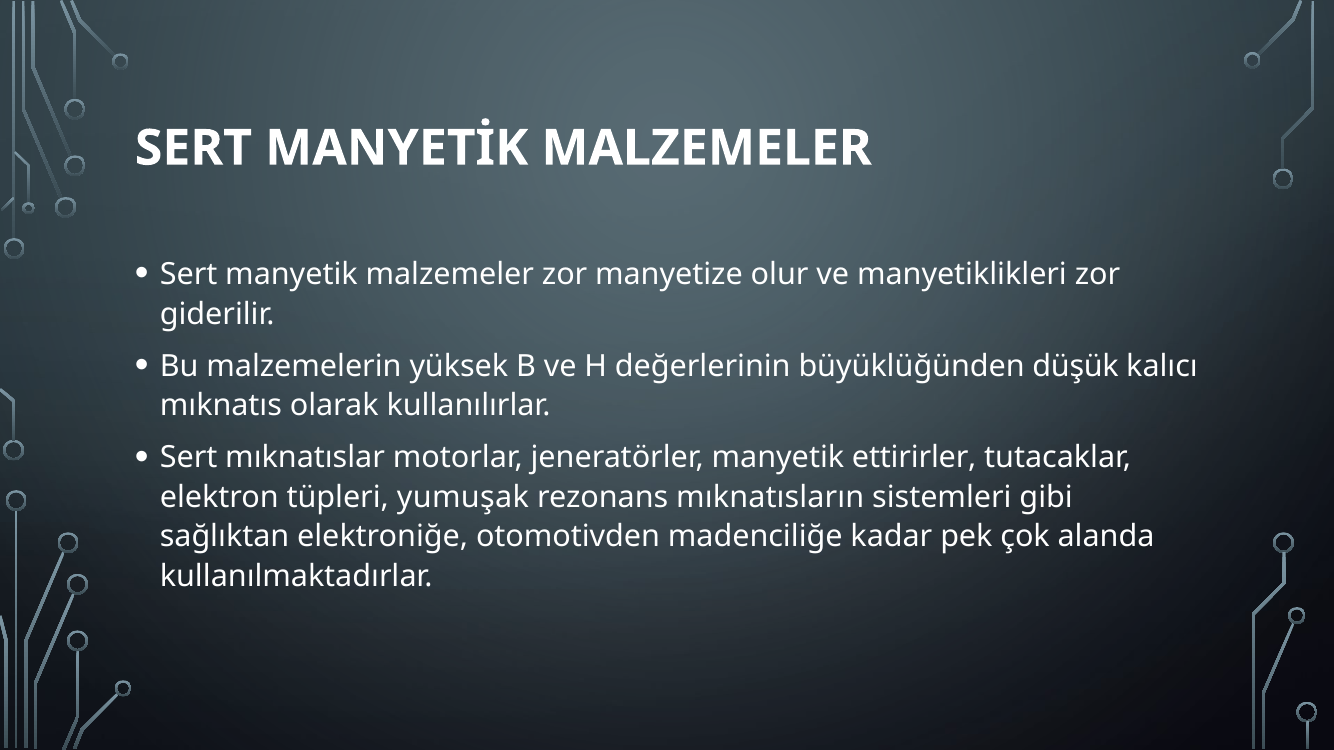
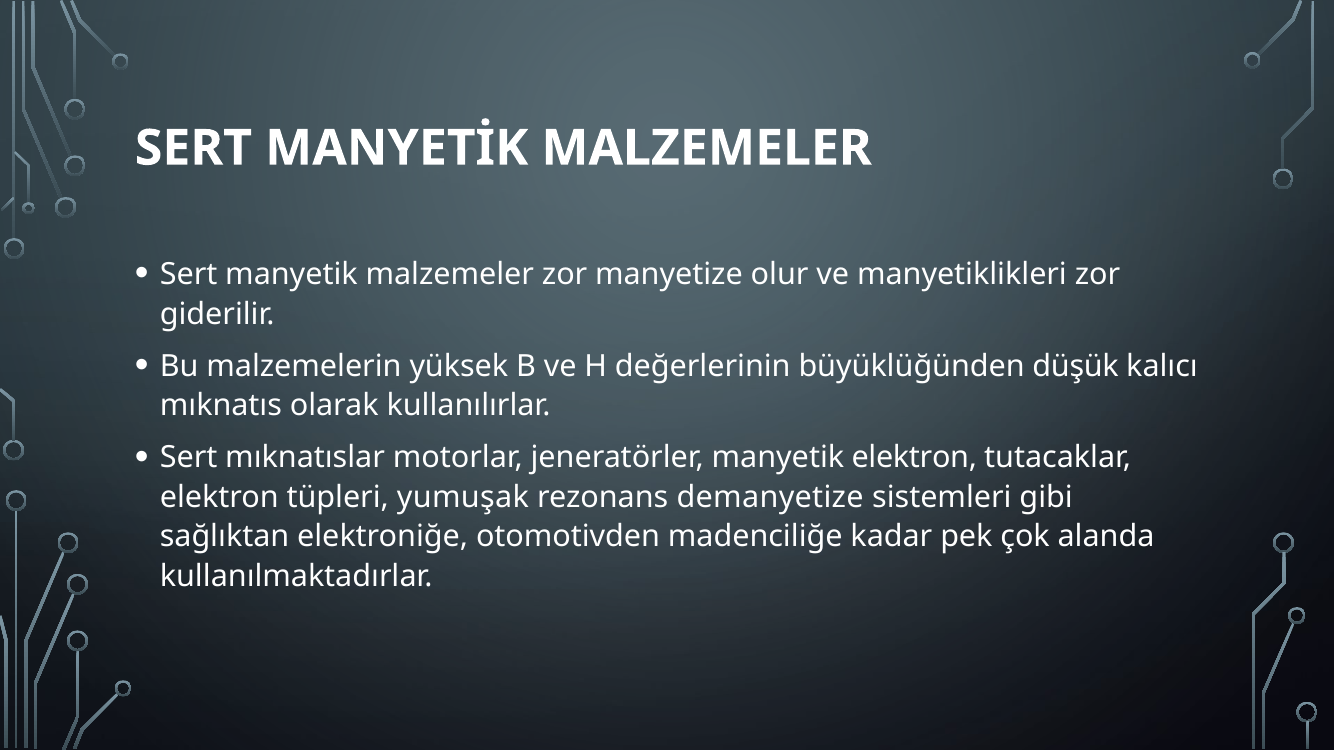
manyetik ettirirler: ettirirler -> elektron (914, 458)
mıknatısların: mıknatısların -> demanyetize (770, 497)
